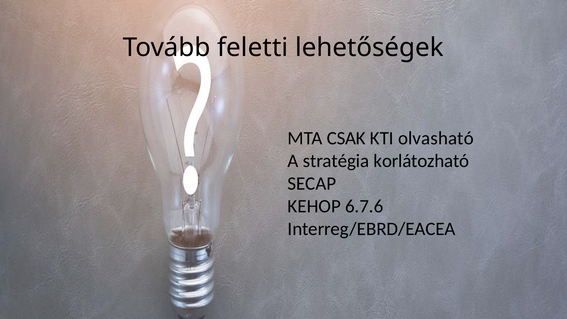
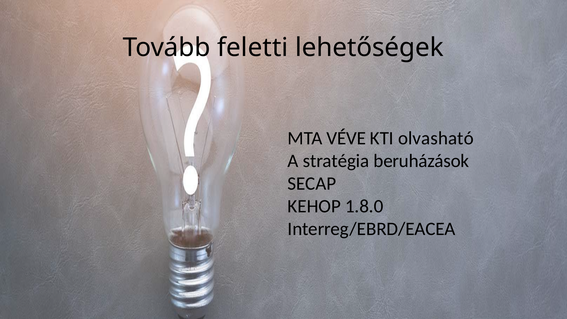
CSAK: CSAK -> VÉVE (346, 138)
korlátozható: korlátozható -> beruházások (421, 161)
6.7.6: 6.7.6 -> 1.8.0 (364, 206)
